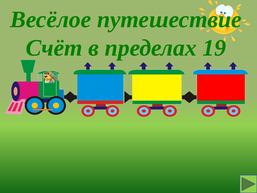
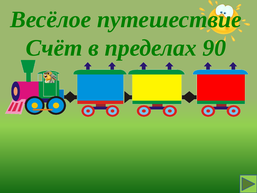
19: 19 -> 90 (214, 48)
